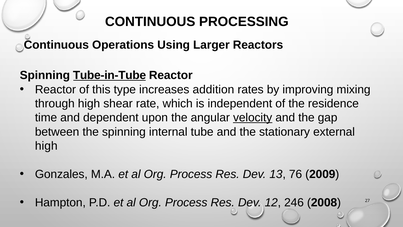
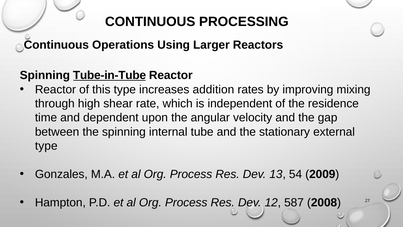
velocity underline: present -> none (253, 118)
high: high -> type (46, 146)
76: 76 -> 54 (296, 174)
246: 246 -> 587 (294, 202)
